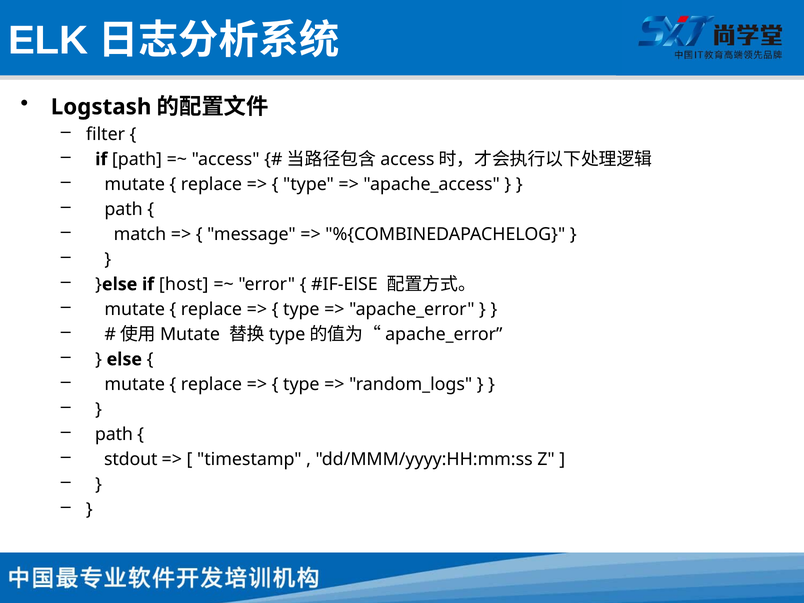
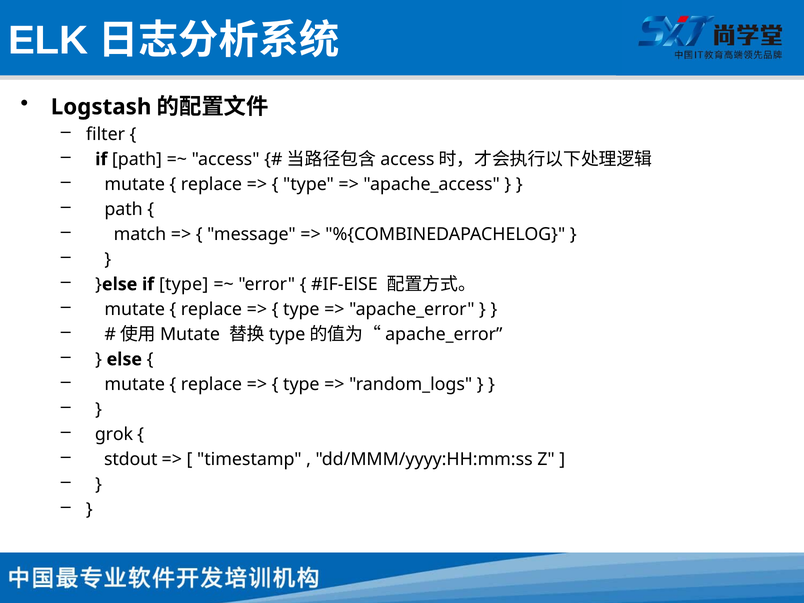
if host: host -> type (184, 284)
path: path -> grok (114, 434)
